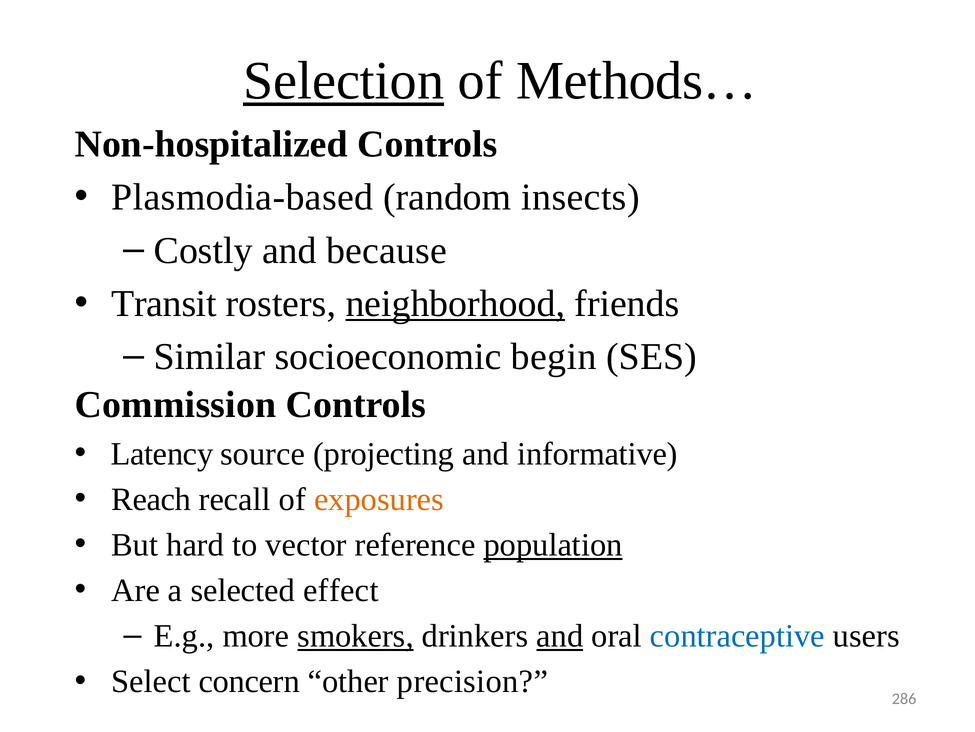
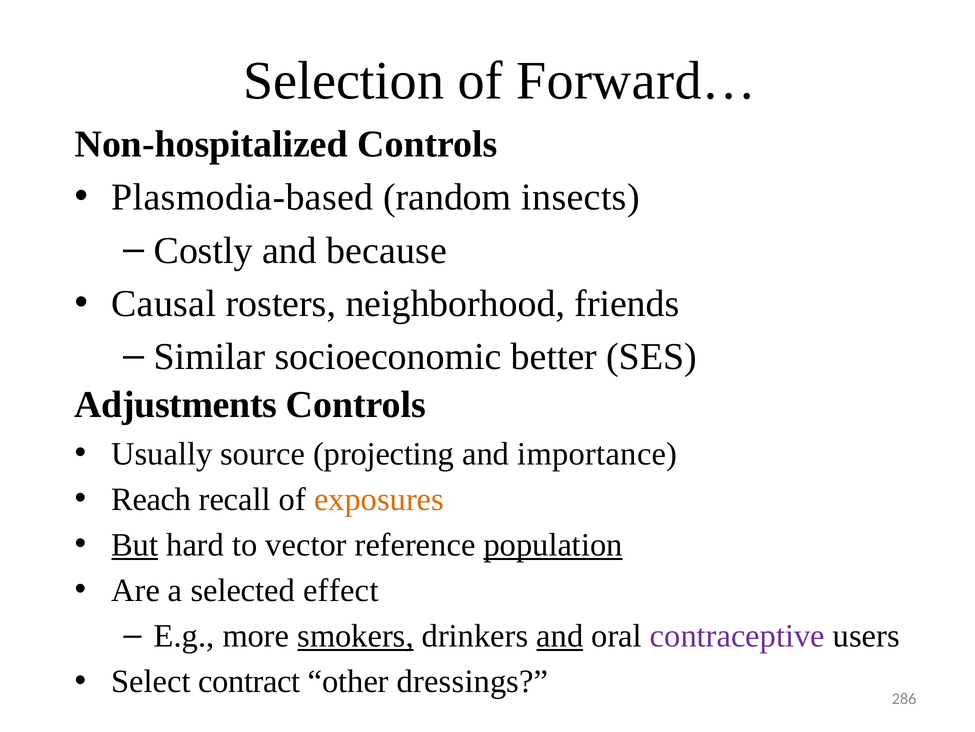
Selection underline: present -> none (344, 81)
Methods…: Methods… -> Forward… (636, 81)
Transit: Transit -> Causal (164, 303)
neighborhood underline: present -> none (455, 303)
begin: begin -> better (554, 357)
Commission: Commission -> Adjustments (176, 405)
Latency: Latency -> Usually (162, 453)
informative: informative -> importance (597, 453)
But underline: none -> present (135, 544)
contraceptive colour: blue -> purple (737, 635)
concern: concern -> contract (249, 681)
precision: precision -> dressings (473, 681)
